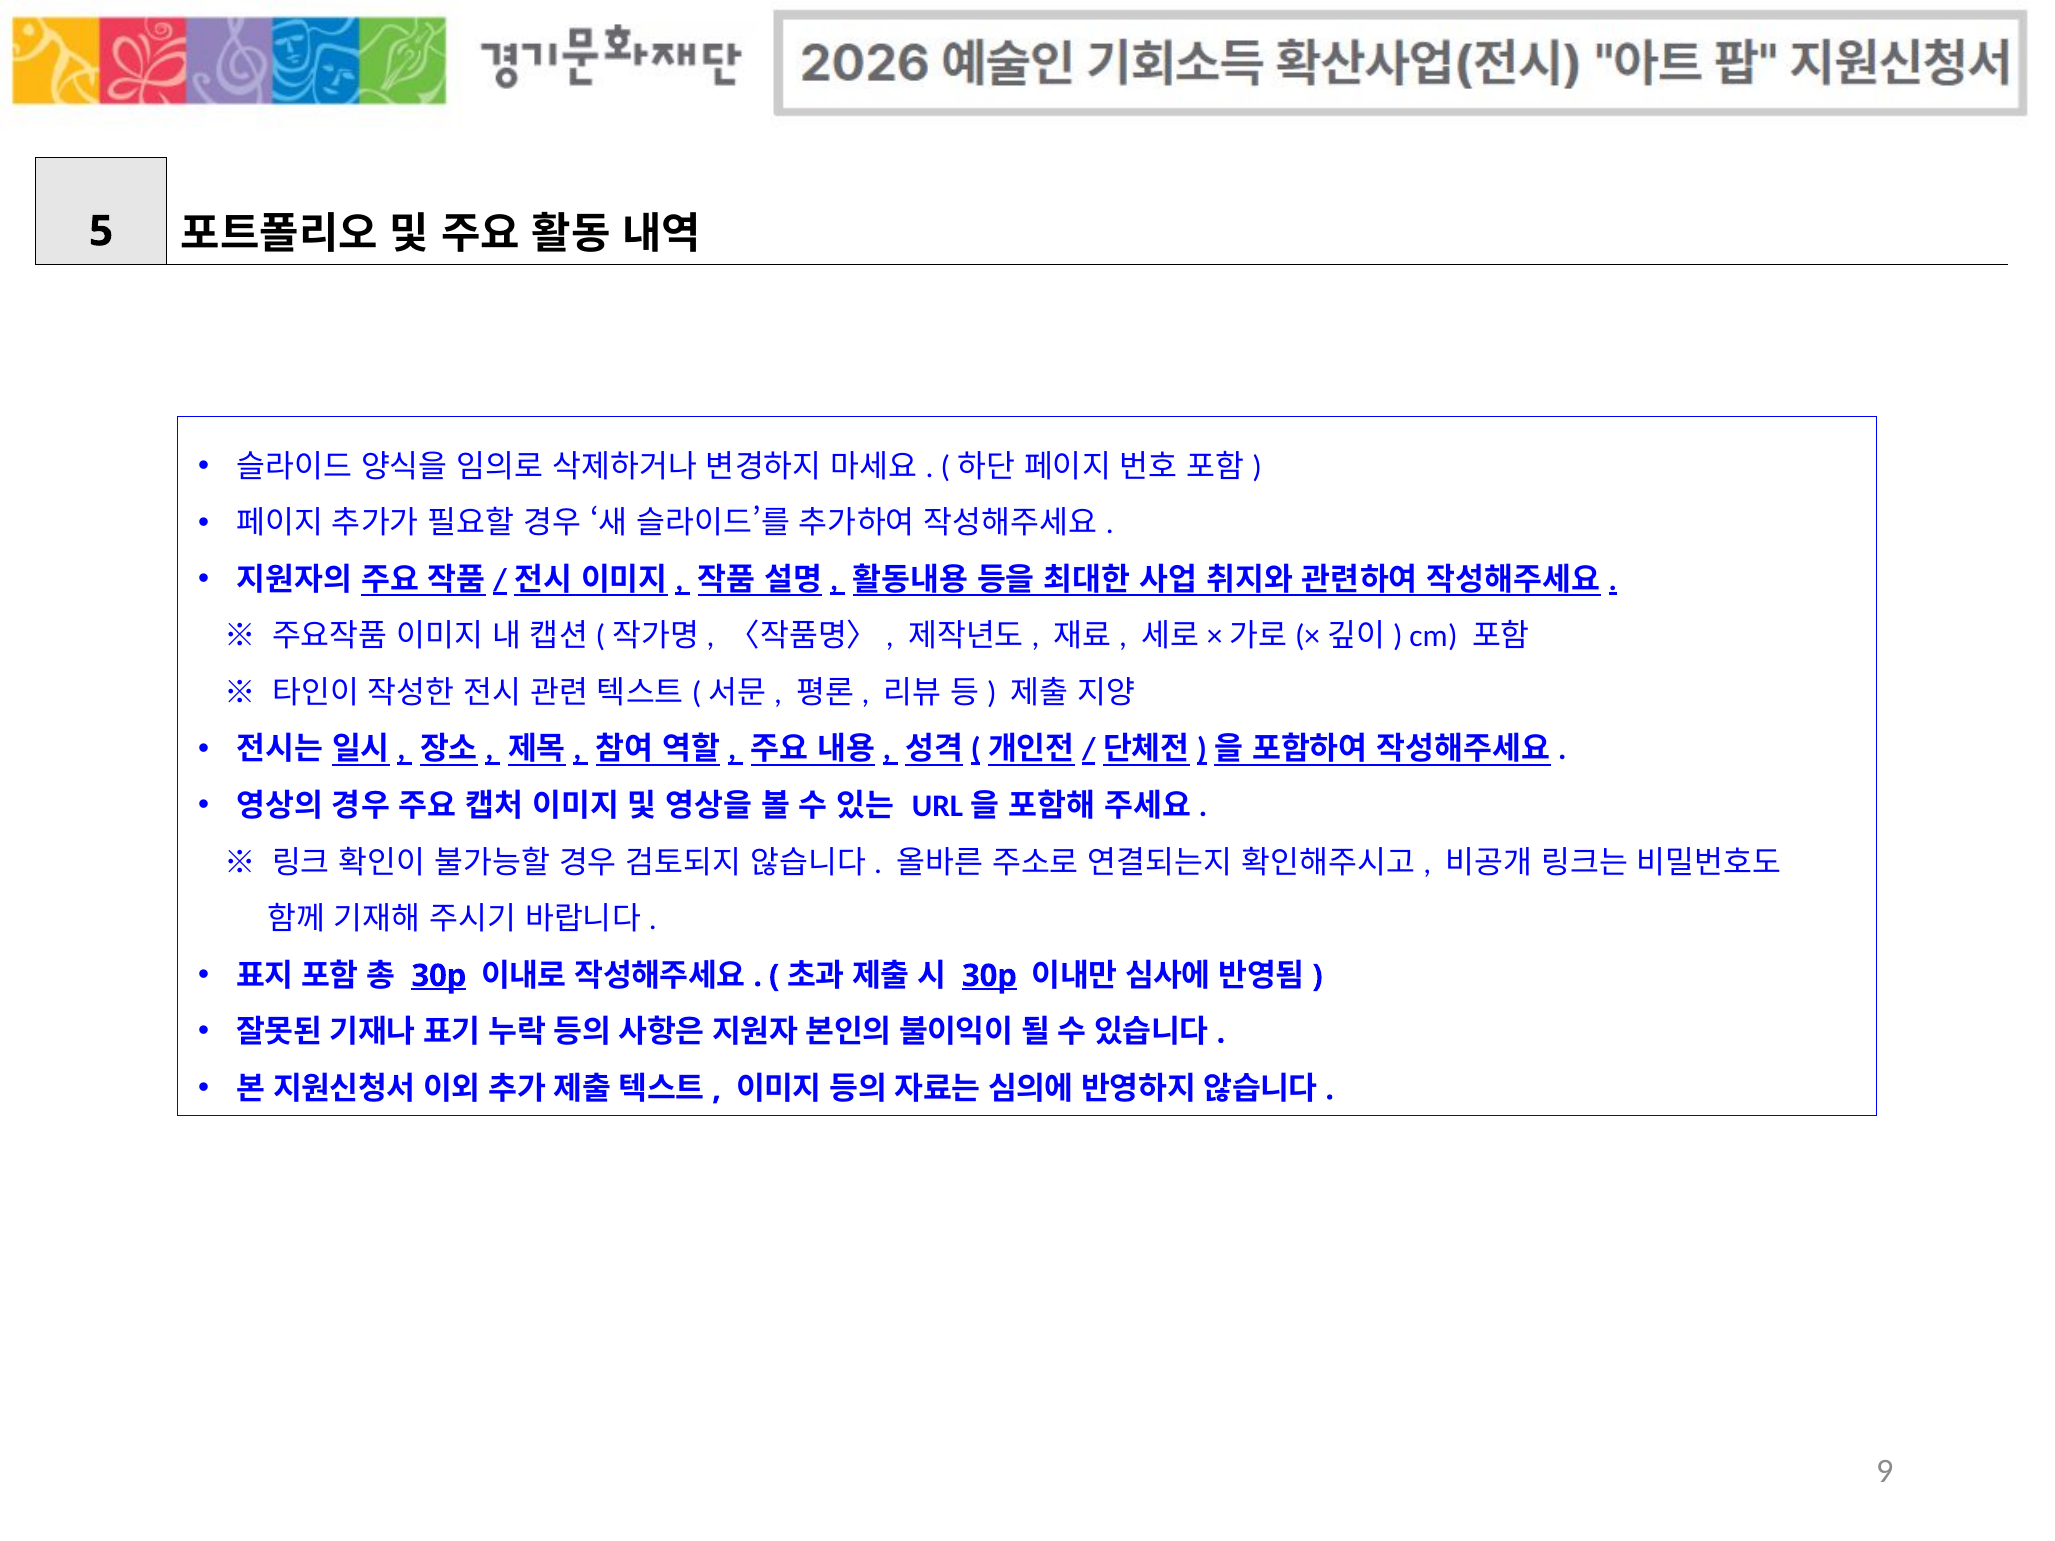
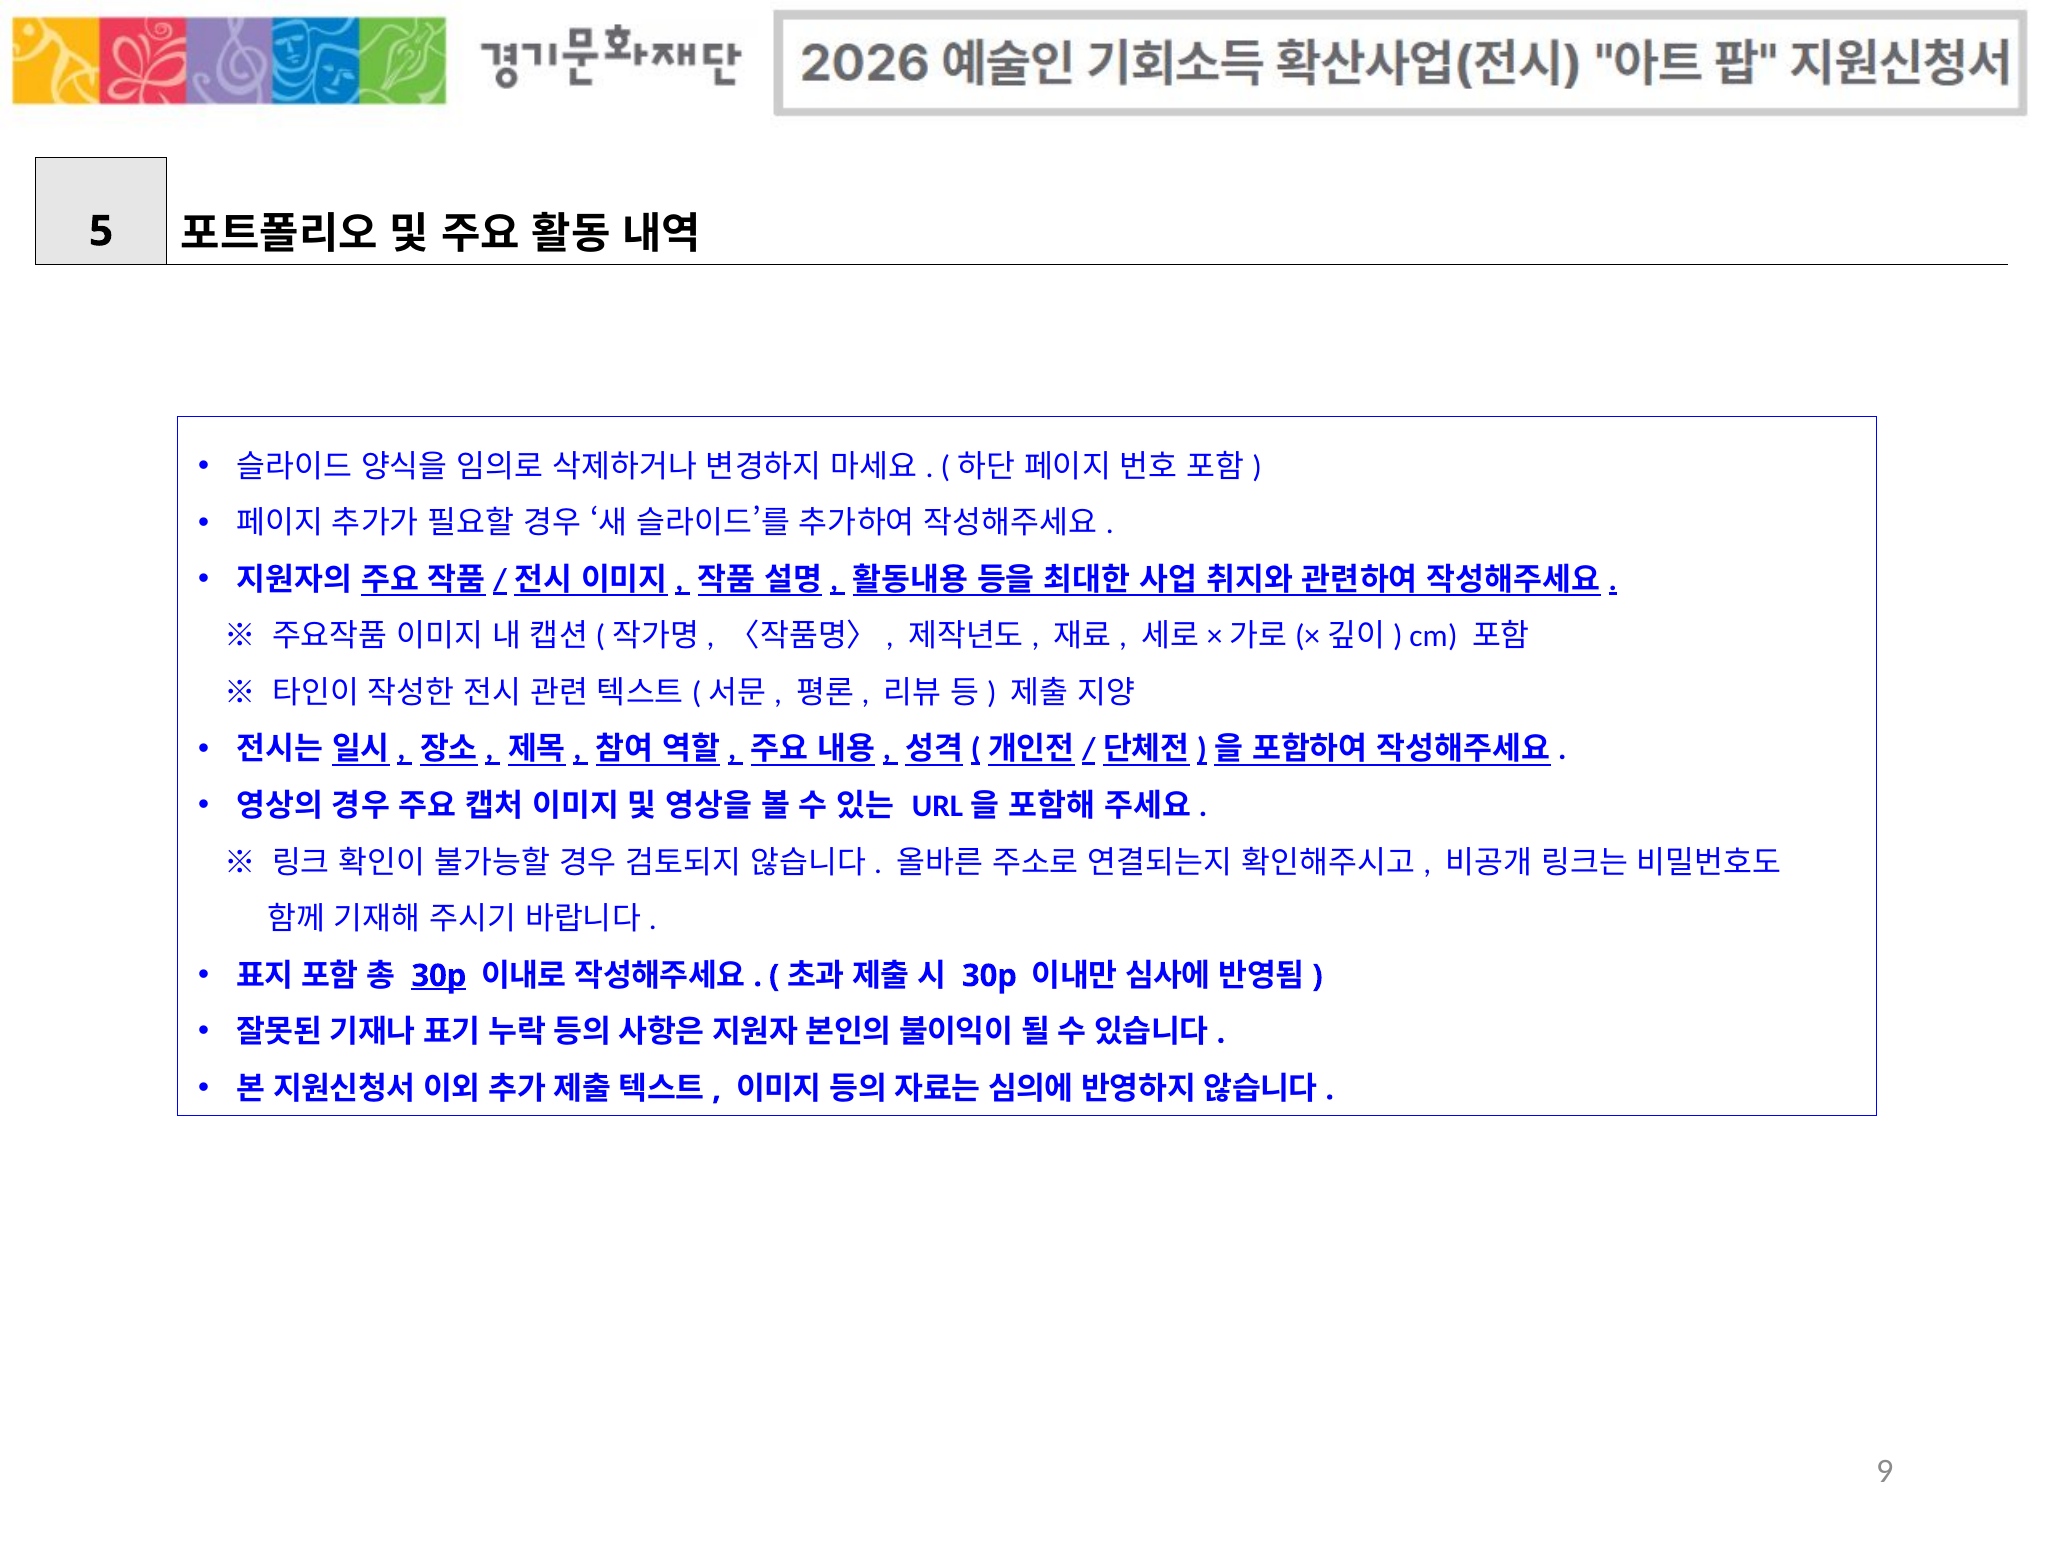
30p underline: present -> none (989, 976)
